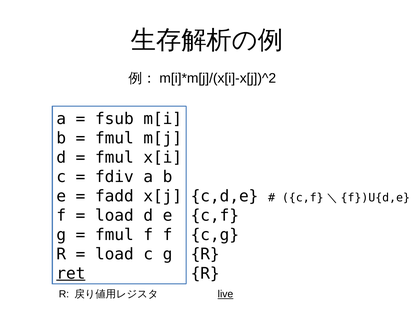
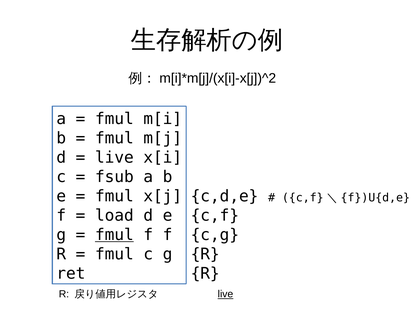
fsub: fsub -> fmul (114, 119)
fmul: fmul -> live (114, 158)
fdiv: fdiv -> fsub (114, 177)
fadd: fadd -> fmul (114, 196)
fmul underline: none -> present (114, 235)
load: load -> fmul (114, 254)
ret underline: present -> none (71, 274)
